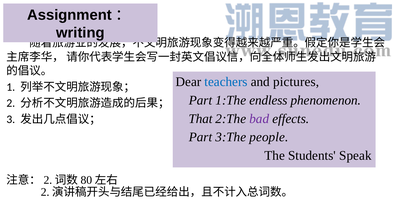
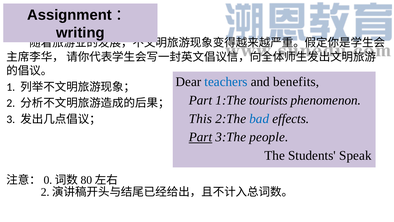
pictures: pictures -> benefits (296, 82)
endless: endless -> tourists (268, 100)
That: That -> This (200, 118)
bad colour: purple -> blue (259, 118)
Part underline: none -> present (201, 137)
2: 2 -> 0 (48, 180)
